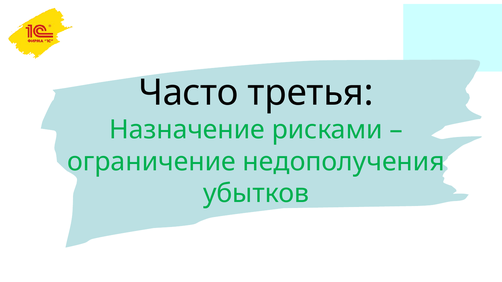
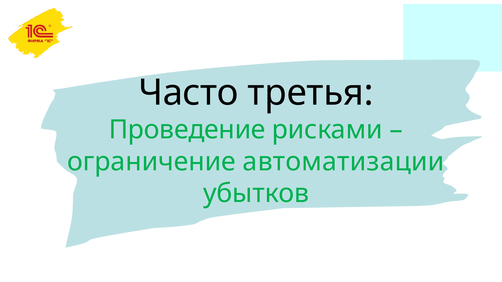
Назначение: Назначение -> Проведение (187, 130)
недополучения: недополучения -> автоматизации (344, 162)
